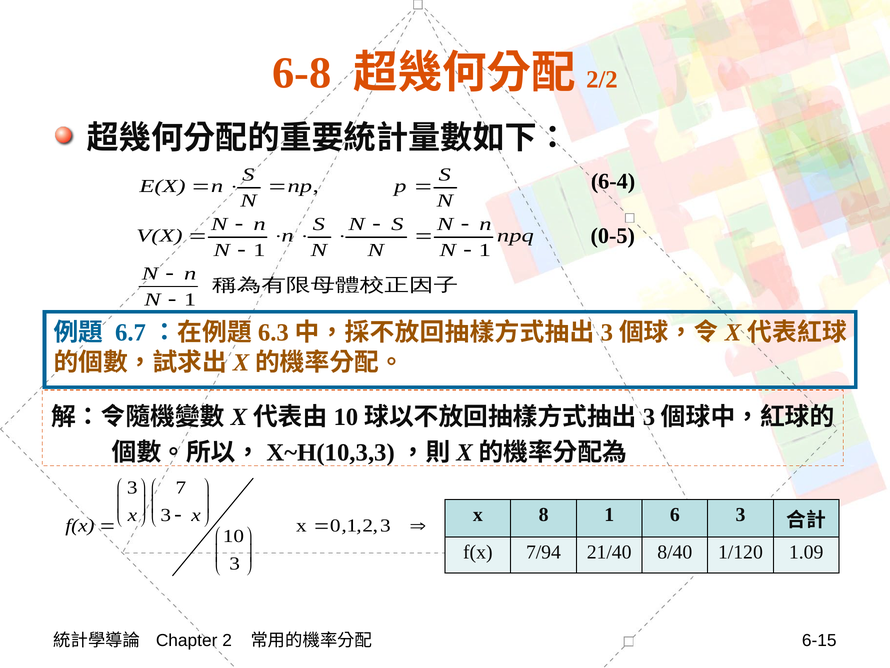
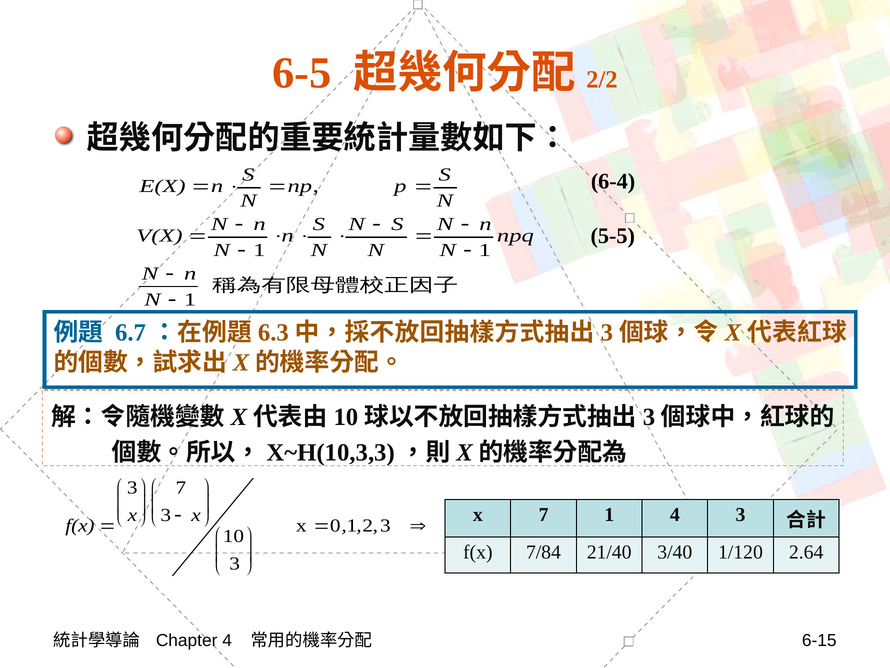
6-8: 6-8 -> 6-5 (302, 73)
0-5: 0-5 -> 5-5 (613, 236)
x 8: 8 -> 7 (544, 515)
1 6: 6 -> 4 (675, 515)
7/94: 7/94 -> 7/84 (543, 552)
8/40: 8/40 -> 3/40 (675, 552)
1.09: 1.09 -> 2.64 (806, 552)
Chapter 2: 2 -> 4 (227, 640)
